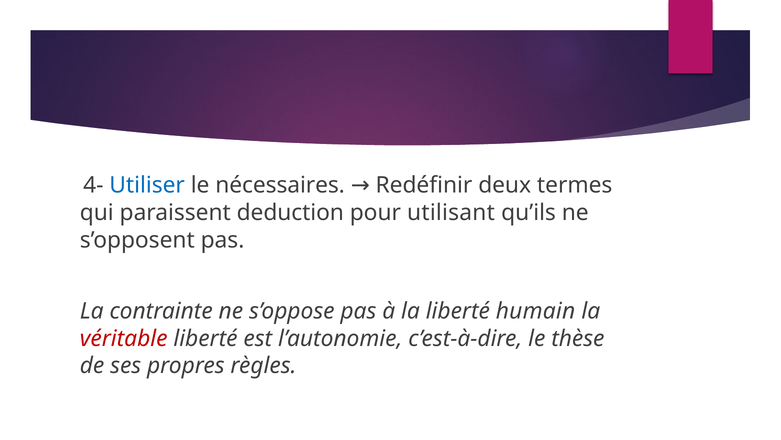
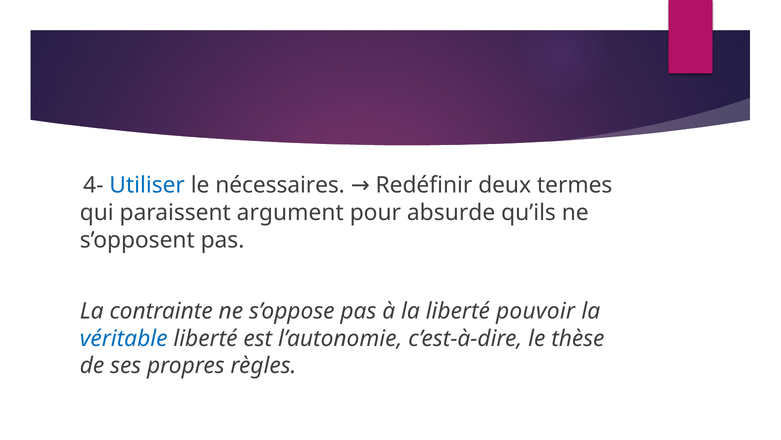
deduction: deduction -> argument (290, 212)
utilisant: utilisant -> absurde (451, 212)
humain: humain -> pouvoir (536, 311)
véritable colour: red -> blue (124, 338)
